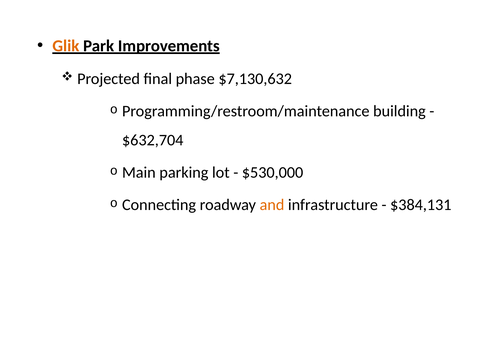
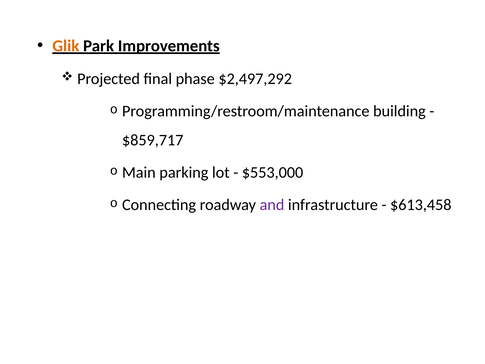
$7,130,632: $7,130,632 -> $2,497,292 (255, 79)
$632,704: $632,704 -> $859,717 (153, 140)
$530,000: $530,000 -> $553,000 (273, 172)
and colour: orange -> purple (272, 205)
$384,131: $384,131 -> $613,458 (421, 205)
